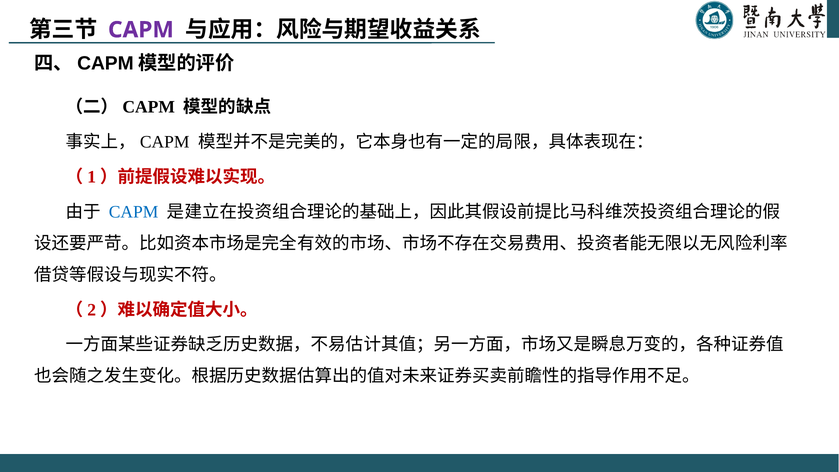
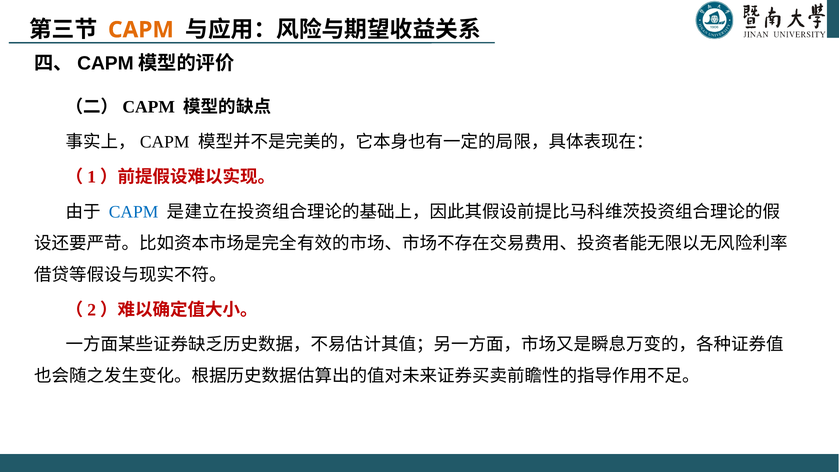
CAPM colour: purple -> orange (141, 30)
